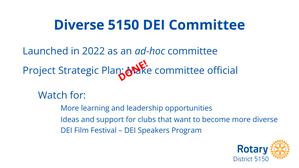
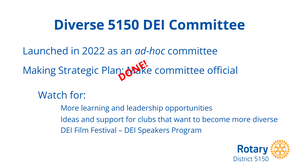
Project: Project -> Making (39, 71)
